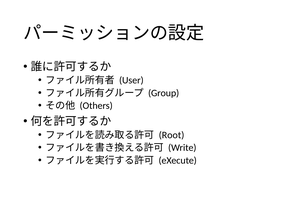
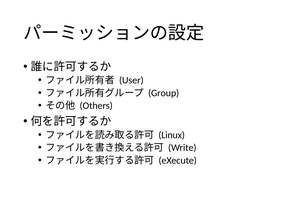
Root: Root -> Linux (172, 135)
